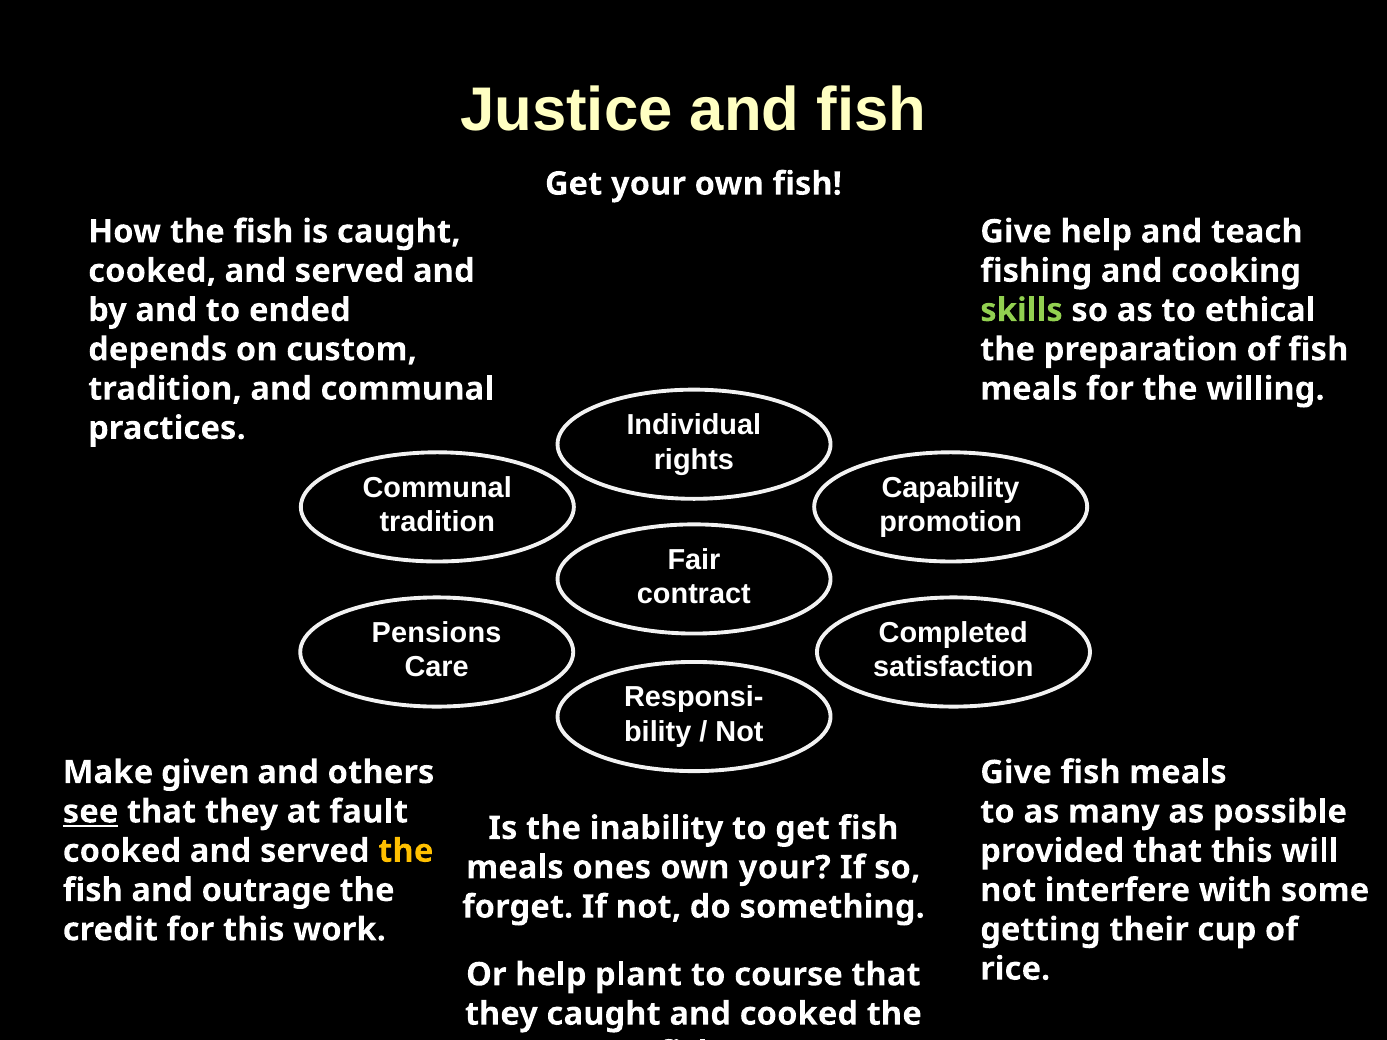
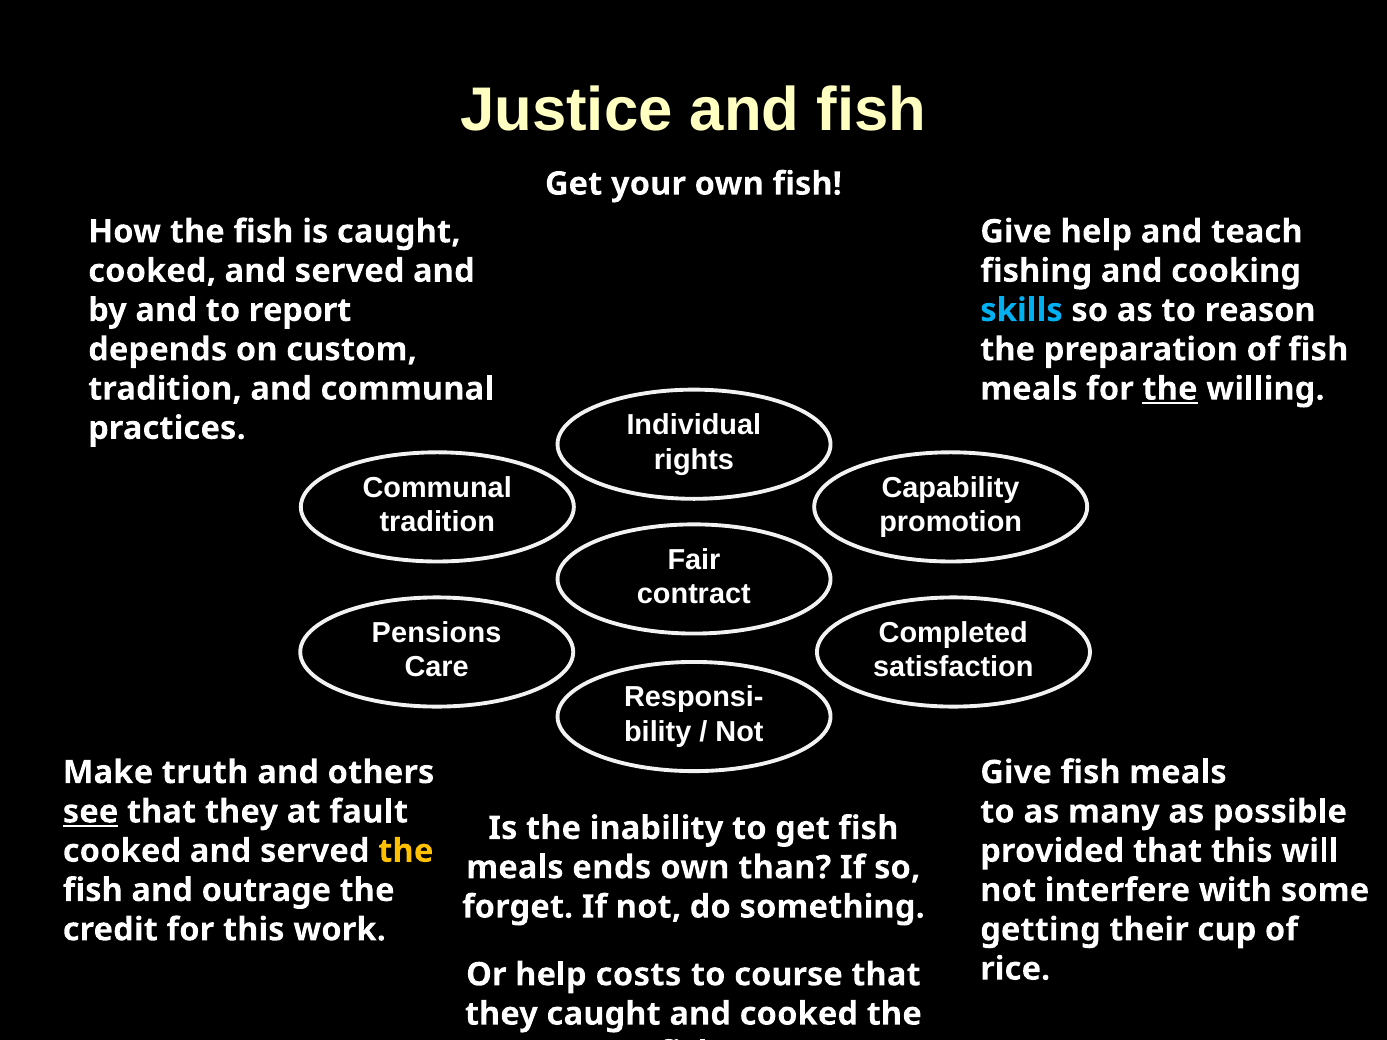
ended: ended -> report (300, 310)
skills colour: light green -> light blue (1022, 310)
ethical: ethical -> reason (1260, 310)
the underline: none -> present (1170, 389)
given: given -> truth (205, 773)
ones: ones -> ends (612, 868)
own your: your -> than (785, 868)
plant: plant -> costs (639, 975)
